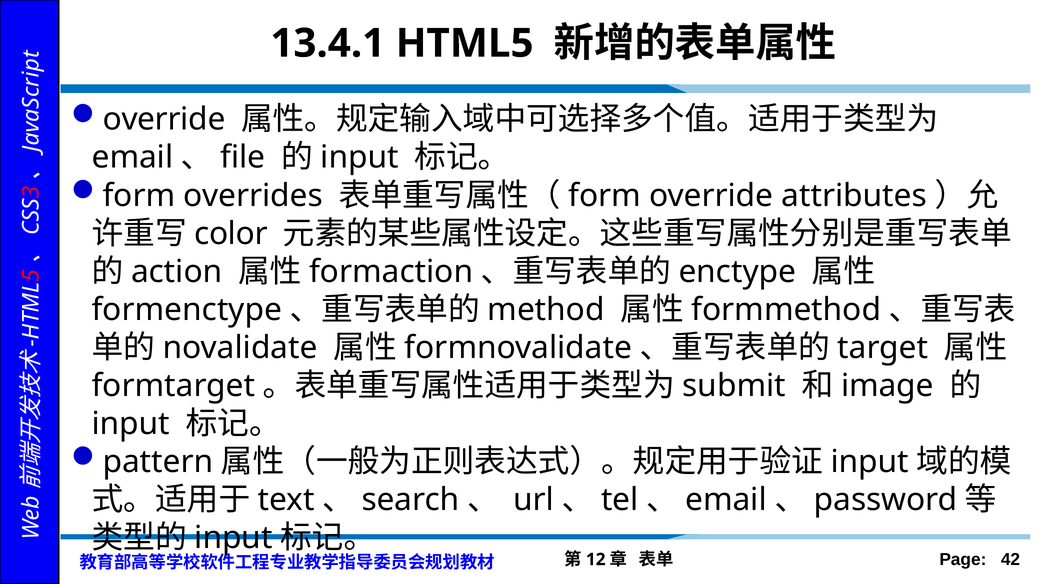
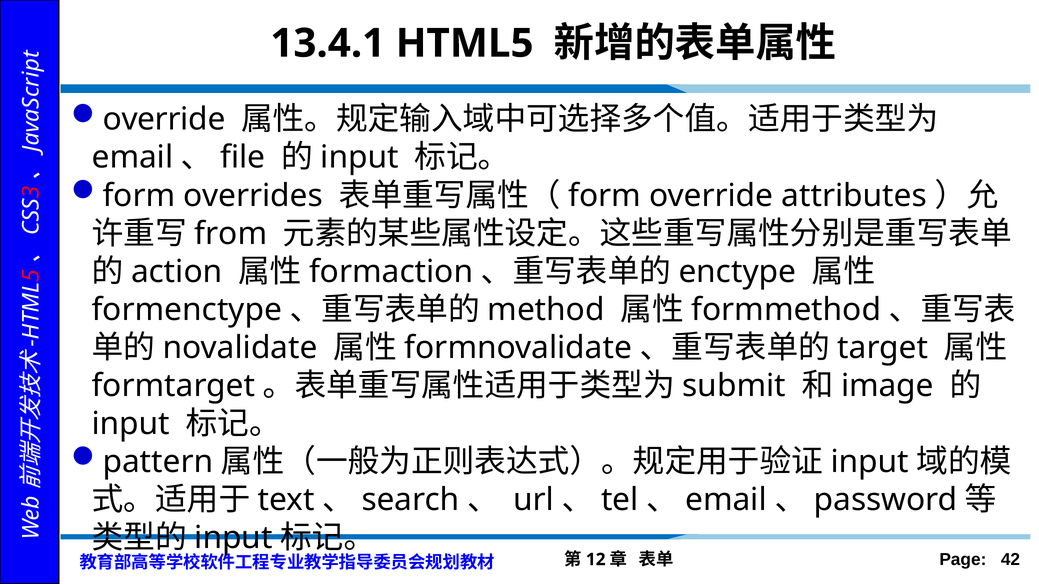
color: color -> from (231, 234)
